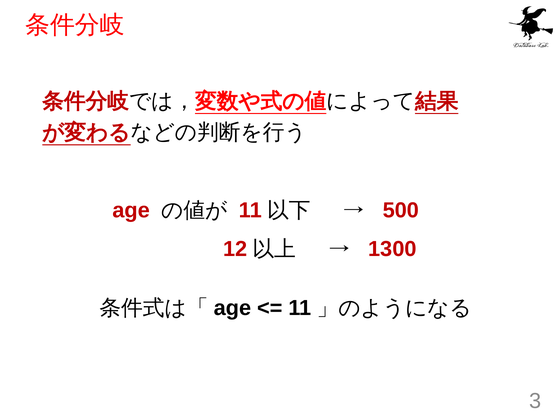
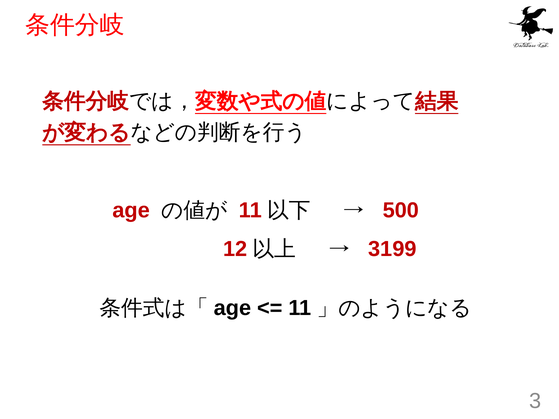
1300: 1300 -> 3199 (392, 249)
